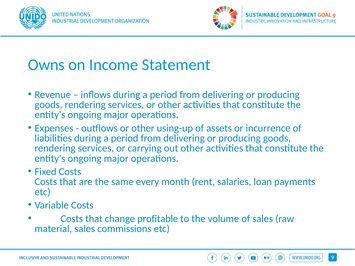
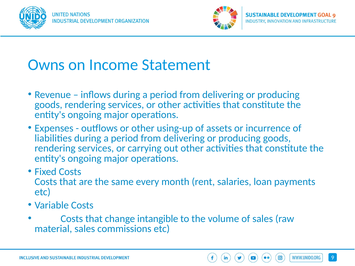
profitable: profitable -> intangible (158, 219)
